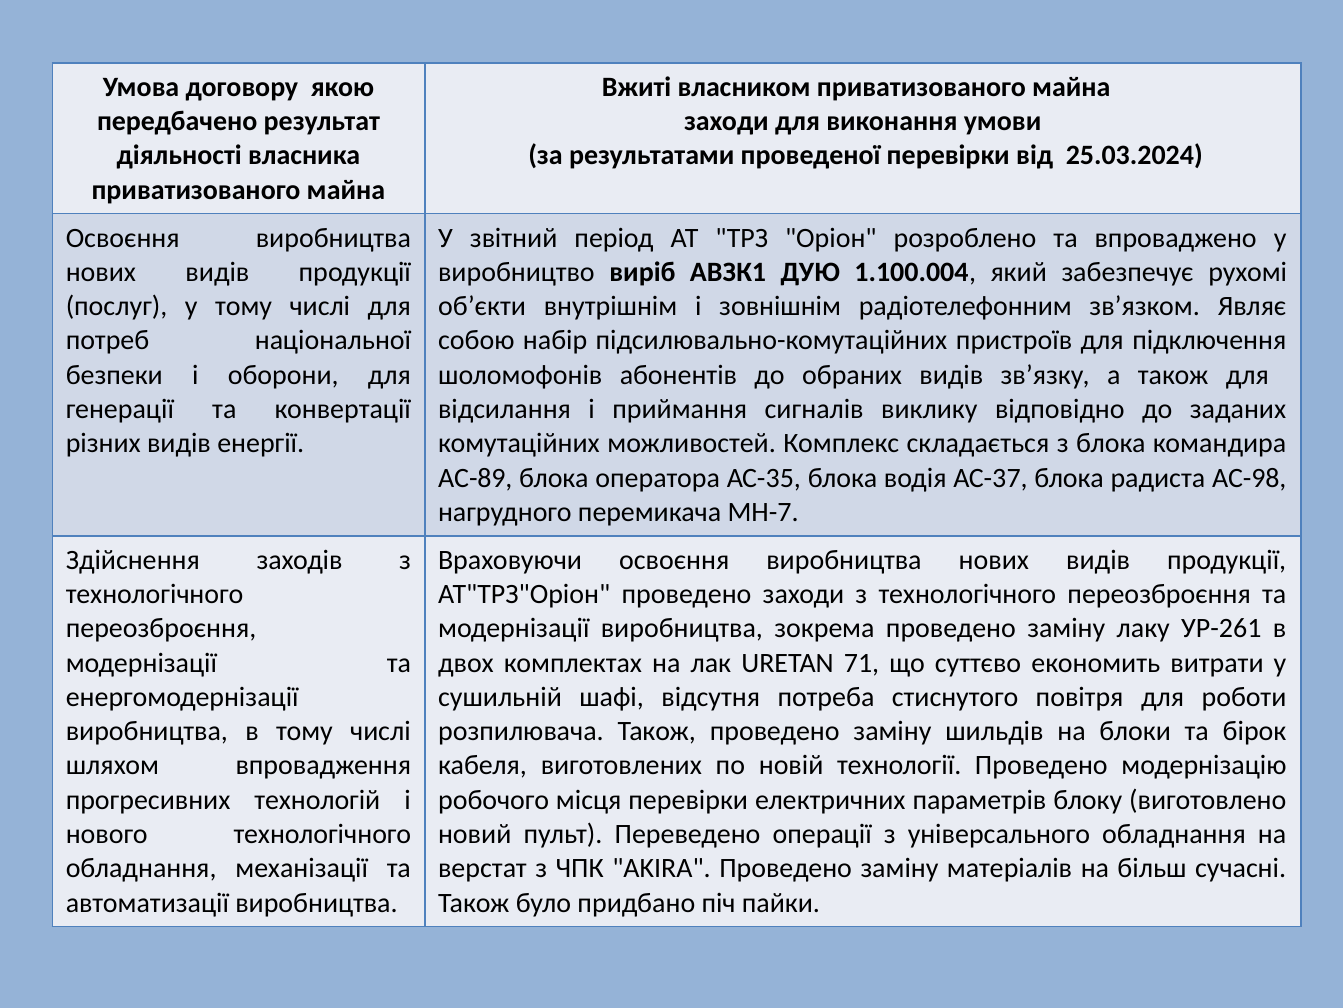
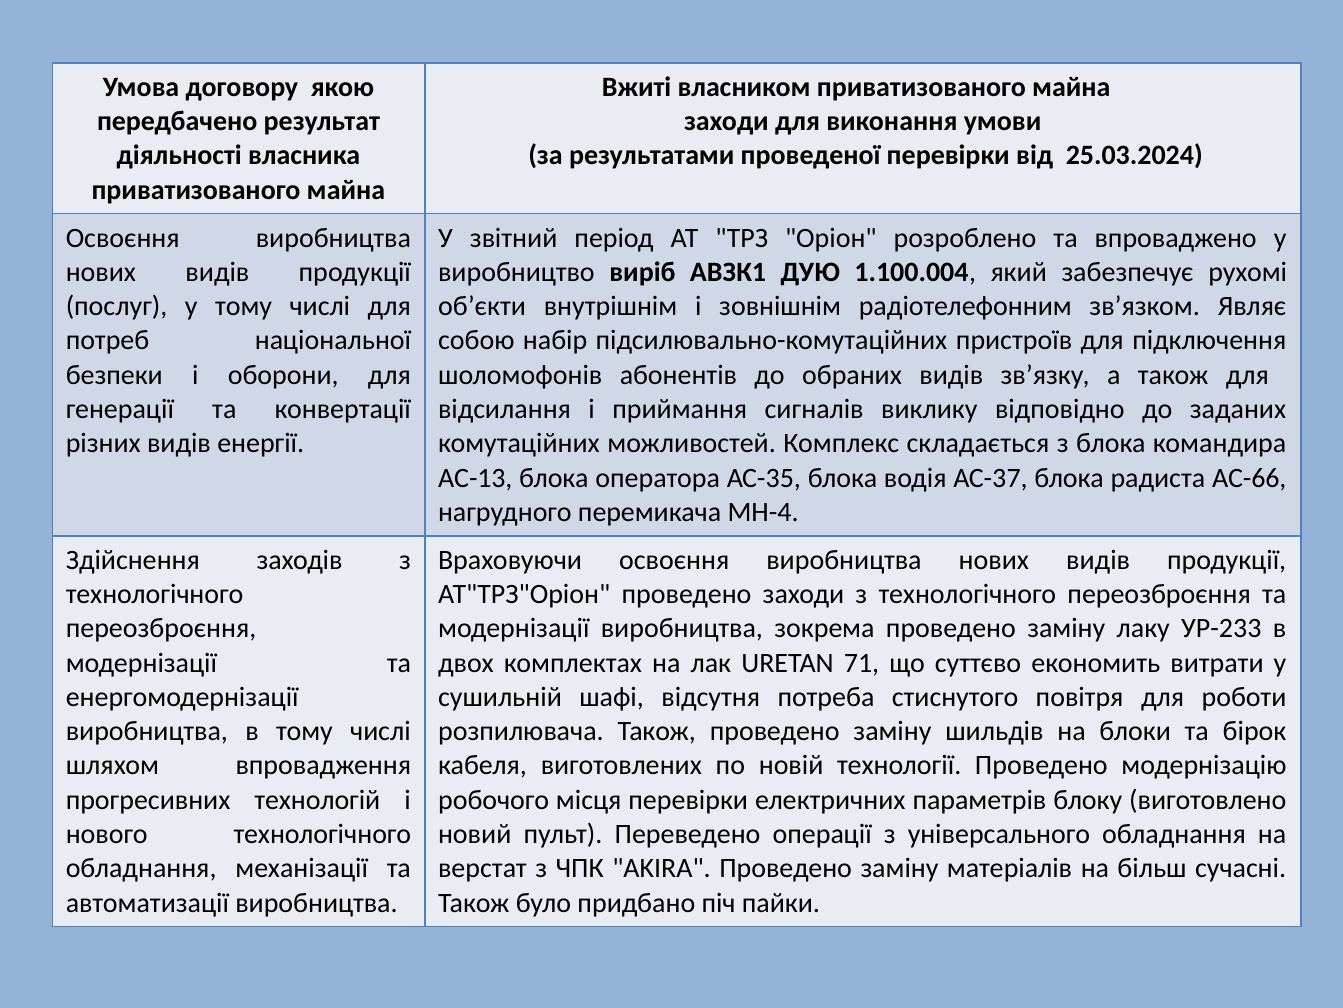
АС-89: АС-89 -> АС-13 (475, 477)
АС-98: АС-98 -> АС-66 (1249, 477)
МН-7: МН-7 -> МН-4 (763, 512)
УР-261: УР-261 -> УР-233 (1221, 628)
